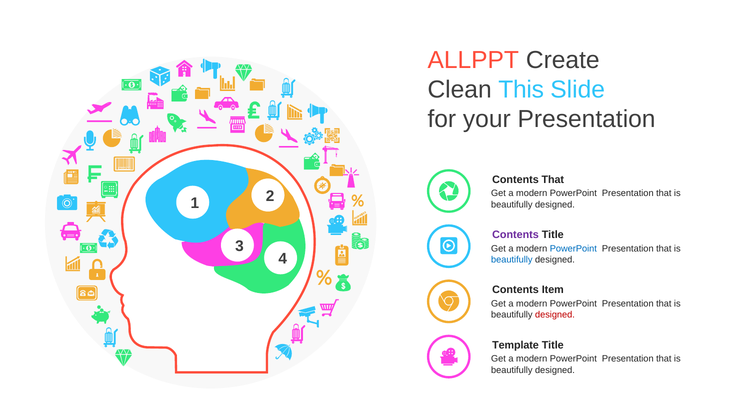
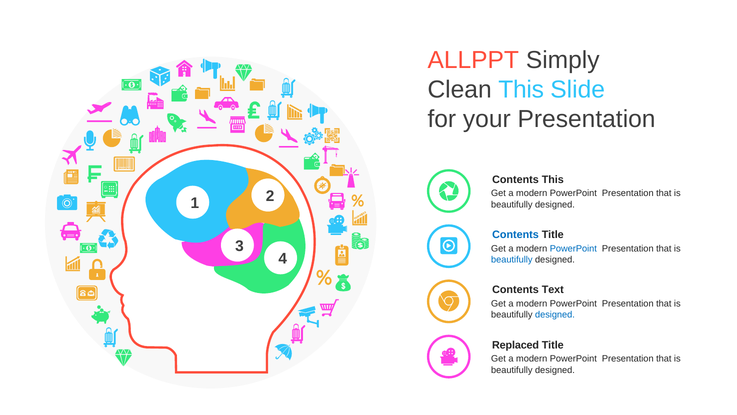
Create: Create -> Simply (563, 60)
Contents That: That -> This (553, 179)
Contents colour: purple -> blue (515, 234)
Item: Item -> Text (553, 290)
designed colour: red -> blue (555, 314)
Template: Template -> Replaced (516, 345)
